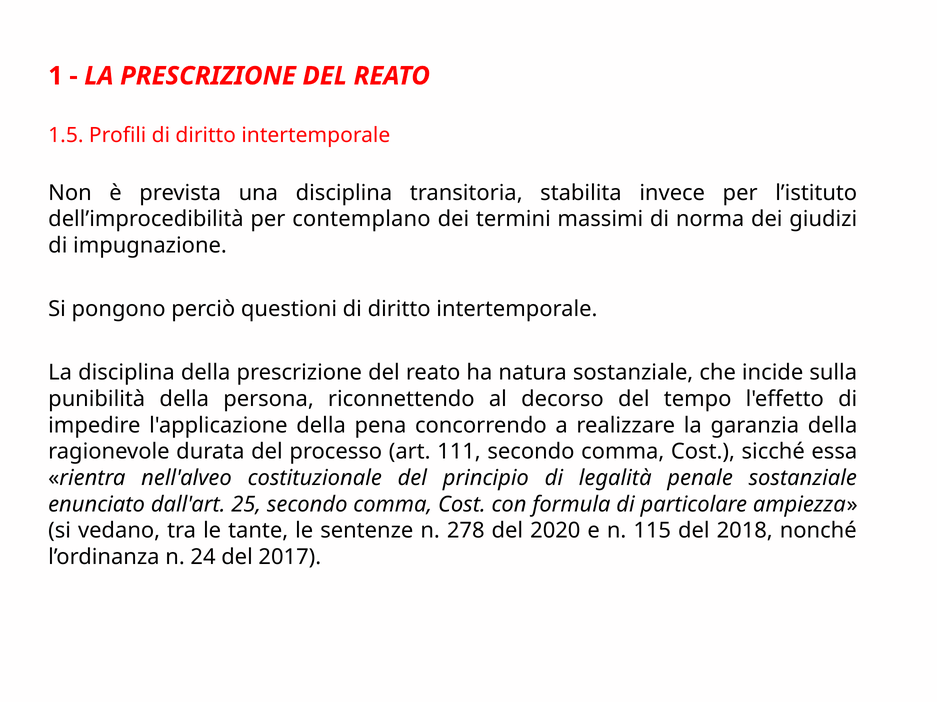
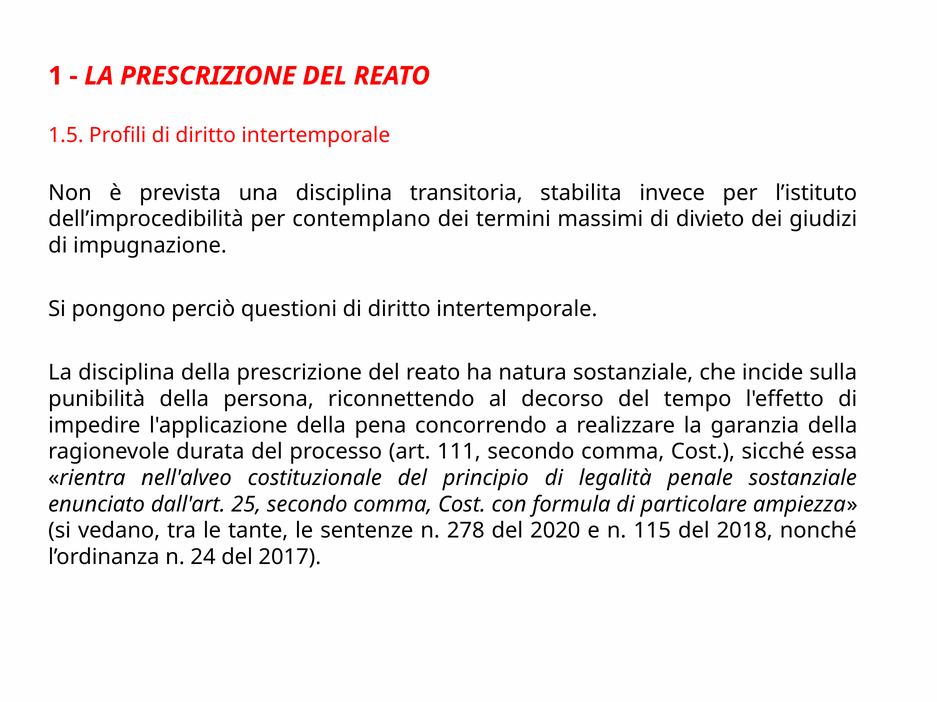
norma: norma -> divieto (710, 219)
